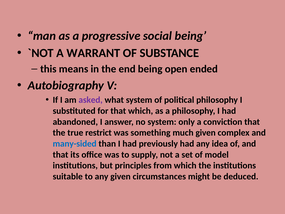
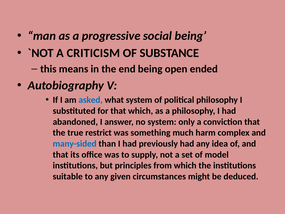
WARRANT: WARRANT -> CRITICISM (93, 53)
asked colour: purple -> blue (91, 100)
much given: given -> harm (206, 133)
